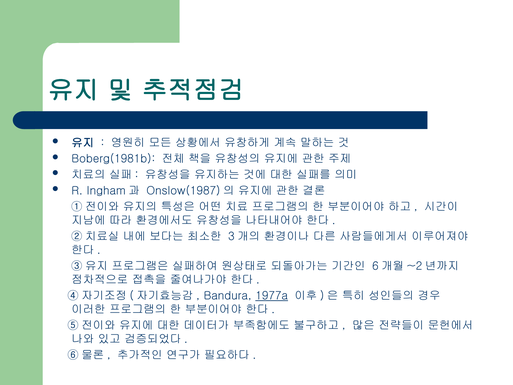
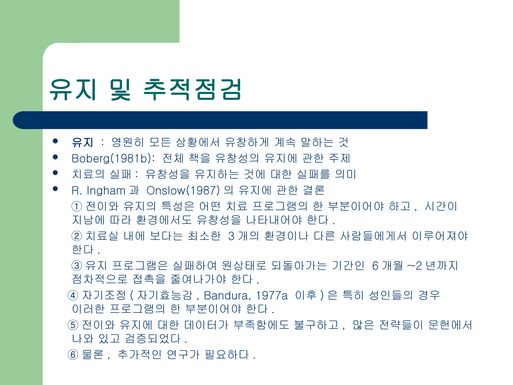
1977a underline: present -> none (272, 295)
